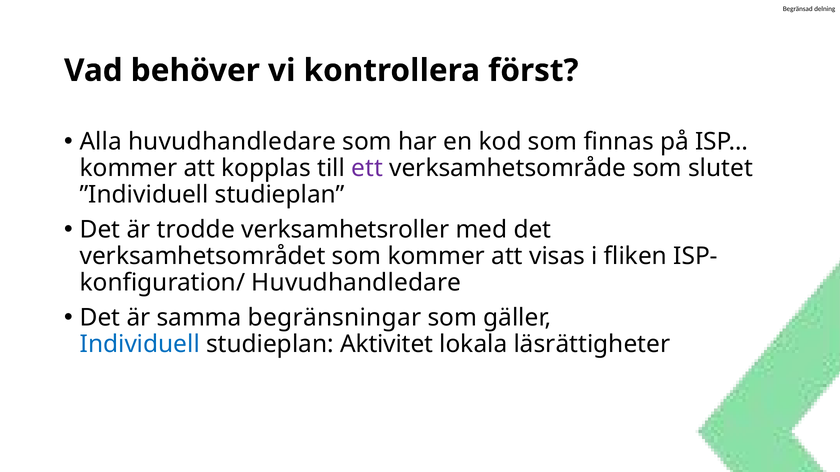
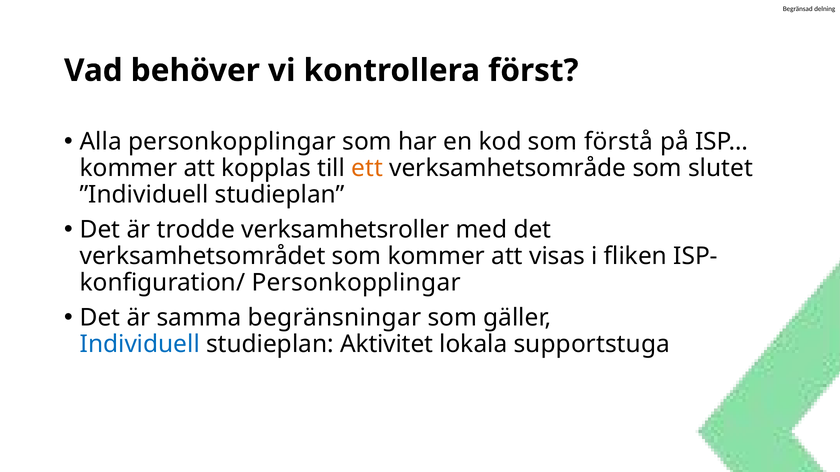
Alla huvudhandledare: huvudhandledare -> personkopplingar (232, 142)
finnas: finnas -> förstå (619, 142)
ett colour: purple -> orange (367, 168)
Huvudhandledare: Huvudhandledare -> Personkopplingar (356, 283)
läsrättigheter: läsrättigheter -> supportstuga (592, 344)
